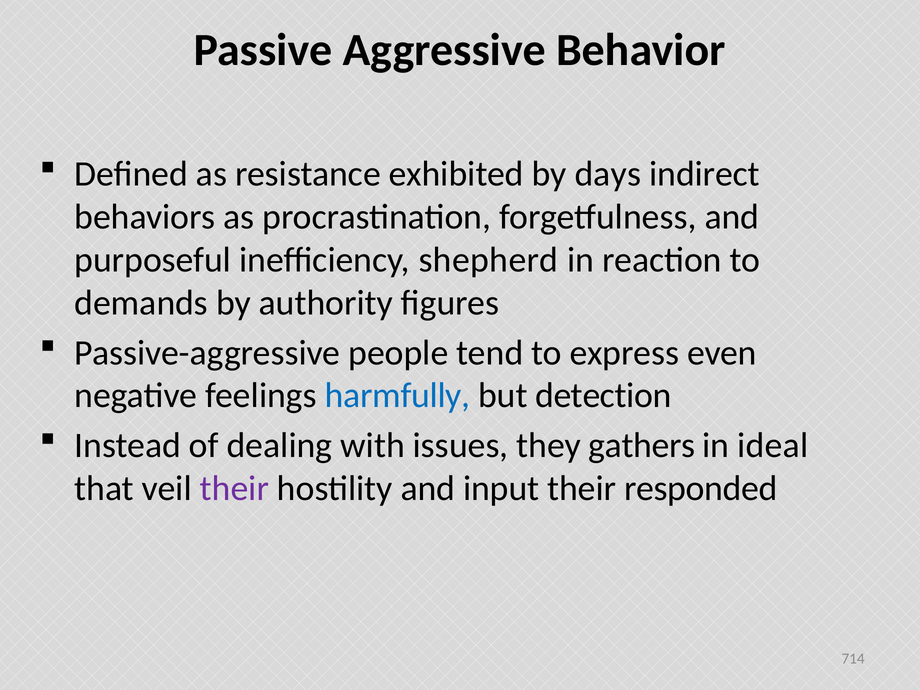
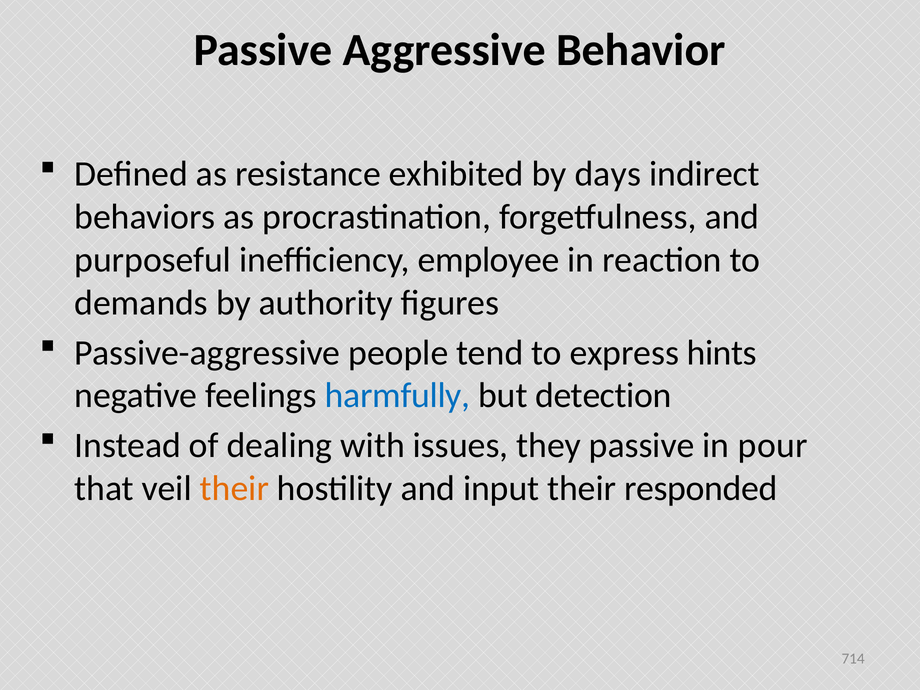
shepherd: shepherd -> employee (489, 260)
even: even -> hints (722, 353)
they gathers: gathers -> passive (642, 446)
ideal: ideal -> pour (773, 446)
their colour: purple -> orange (234, 488)
